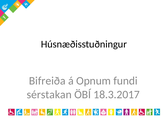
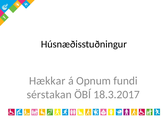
Bifreiða: Bifreiða -> Hækkar (47, 81)
